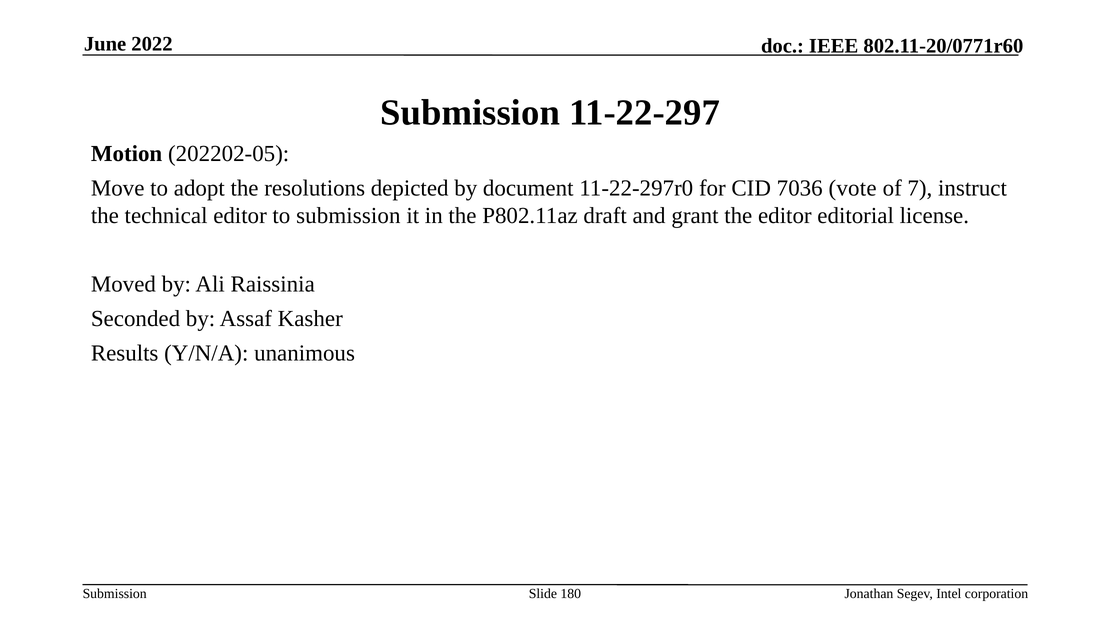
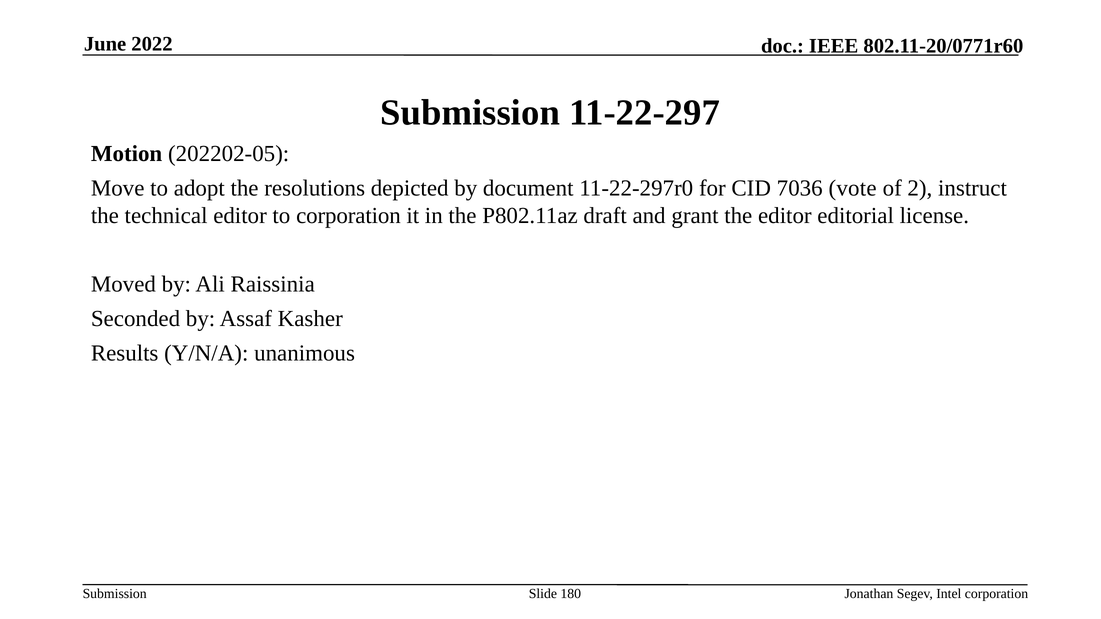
7: 7 -> 2 (920, 188)
to submission: submission -> corporation (348, 216)
